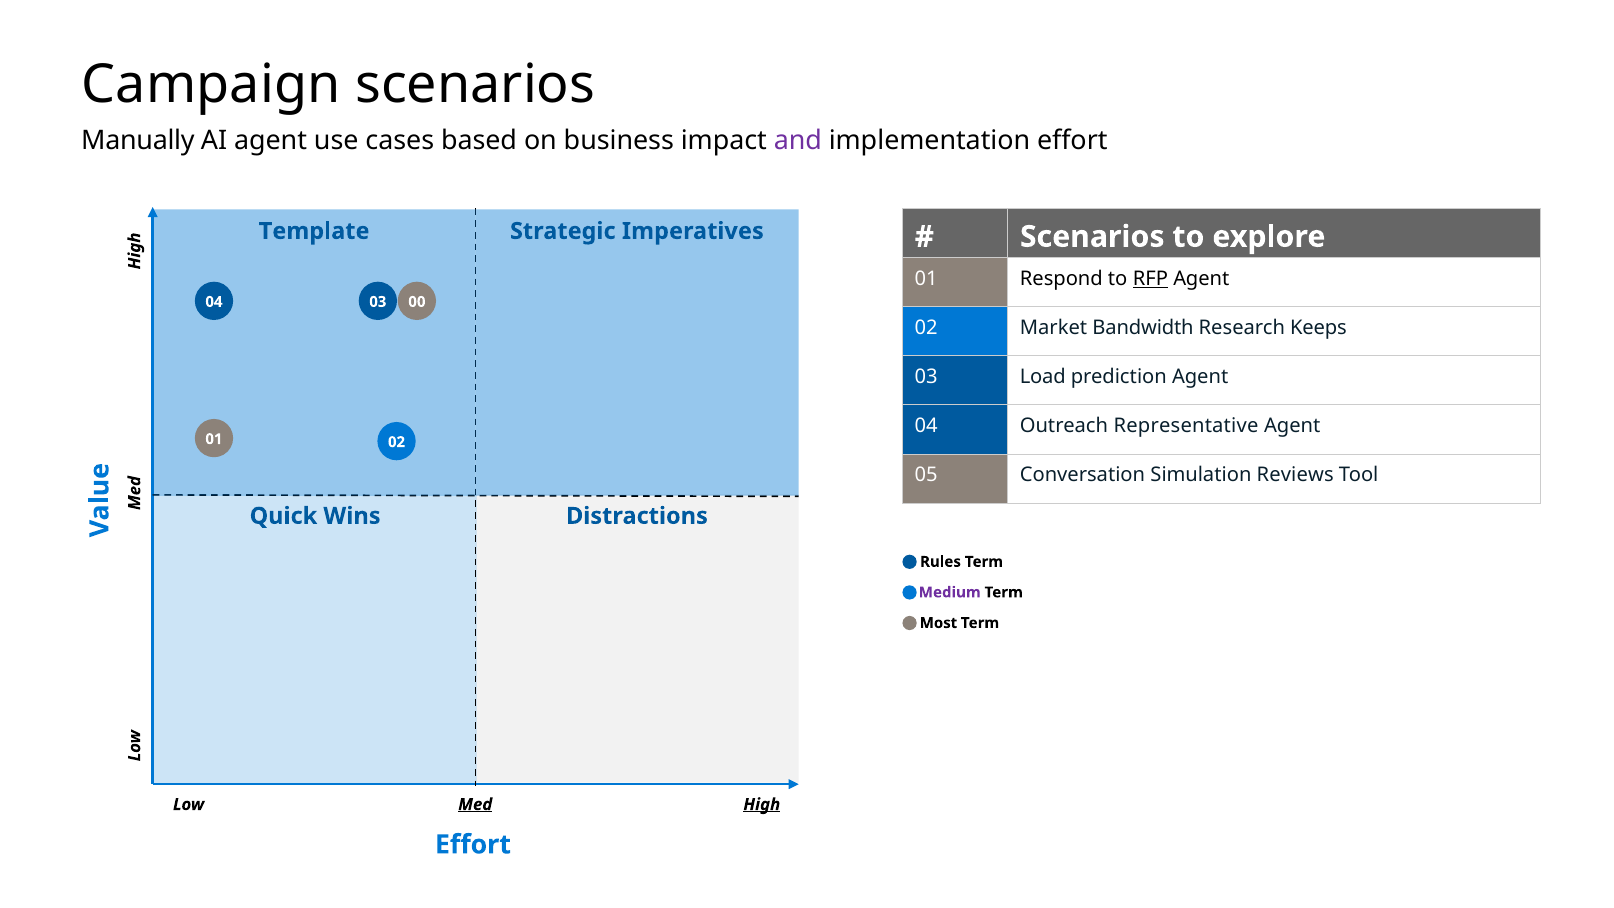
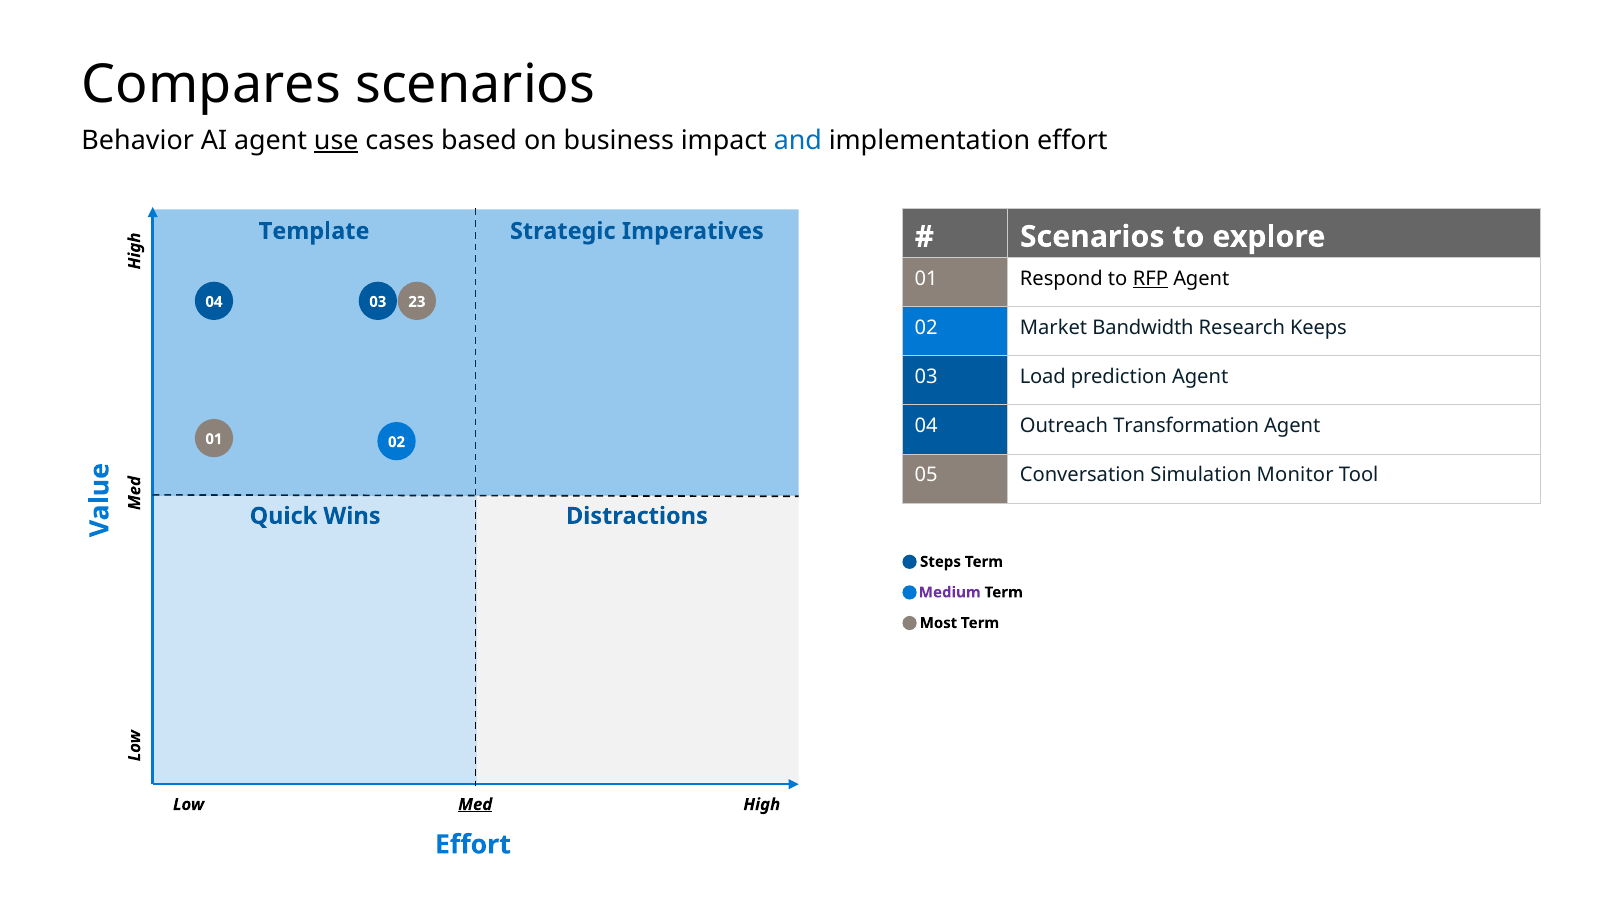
Campaign: Campaign -> Compares (211, 84)
Manually: Manually -> Behavior (138, 140)
use underline: none -> present (336, 140)
and colour: purple -> blue (798, 140)
00: 00 -> 23 (417, 302)
Representative: Representative -> Transformation (1186, 426)
Reviews: Reviews -> Monitor (1295, 475)
Rules: Rules -> Steps (941, 562)
High underline: present -> none (762, 804)
